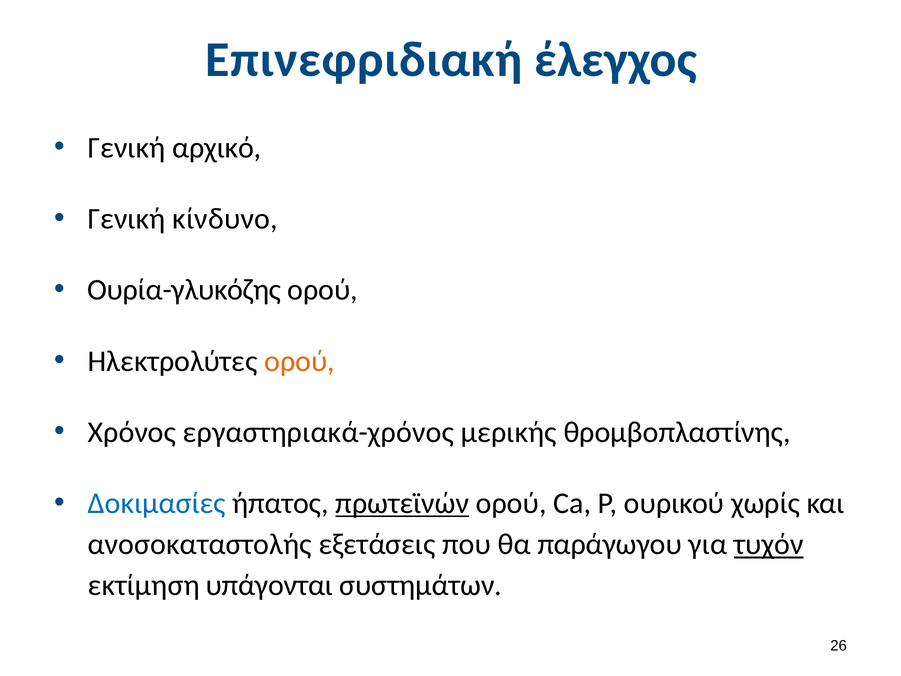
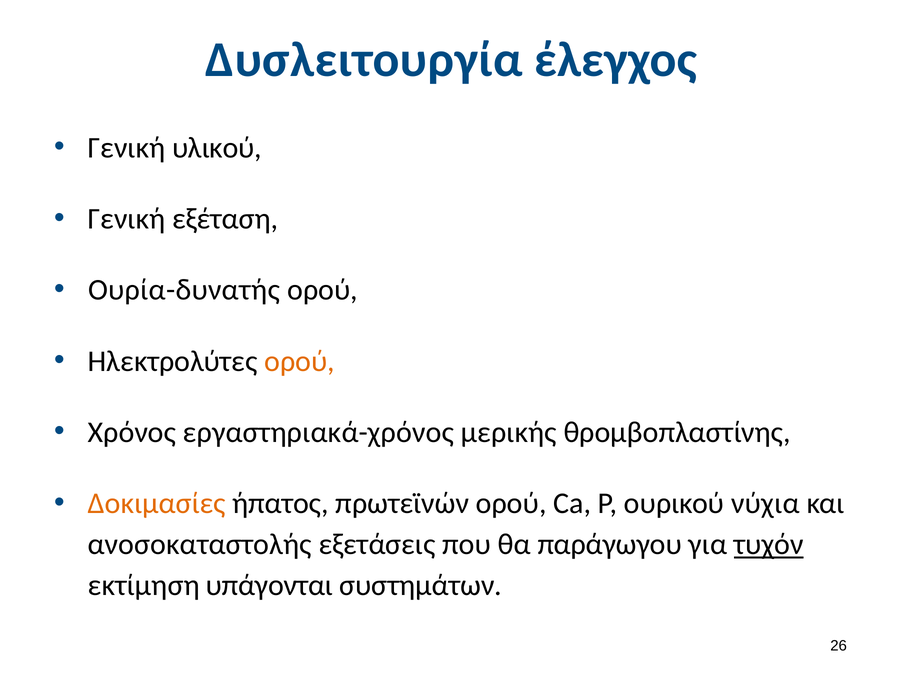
Επινεφριδιακή: Επινεφριδιακή -> Δυσλειτουργία (364, 60)
αρχικό: αρχικό -> υλικού (217, 148)
κίνδυνο: κίνδυνο -> εξέταση (225, 219)
Ουρία-γλυκόζης: Ουρία-γλυκόζης -> Ουρία-δυνατής (184, 290)
Δοκιμασίες colour: blue -> orange (157, 503)
πρωτεϊνών underline: present -> none (402, 503)
χωρίς: χωρίς -> νύχια (765, 503)
